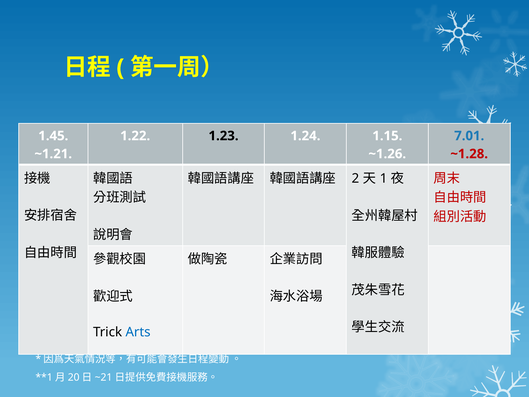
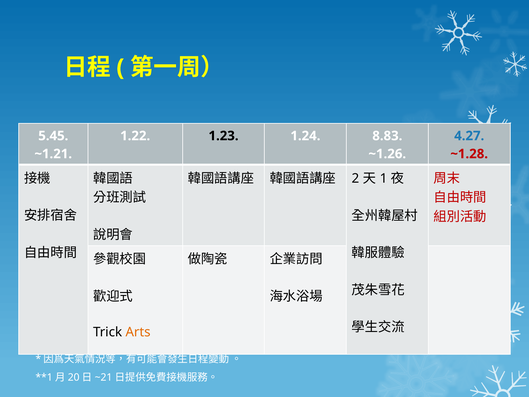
1.45: 1.45 -> 5.45 (53, 136)
1.15: 1.15 -> 8.83 (387, 136)
7.01: 7.01 -> 4.27 (469, 136)
Arts colour: blue -> orange (138, 332)
